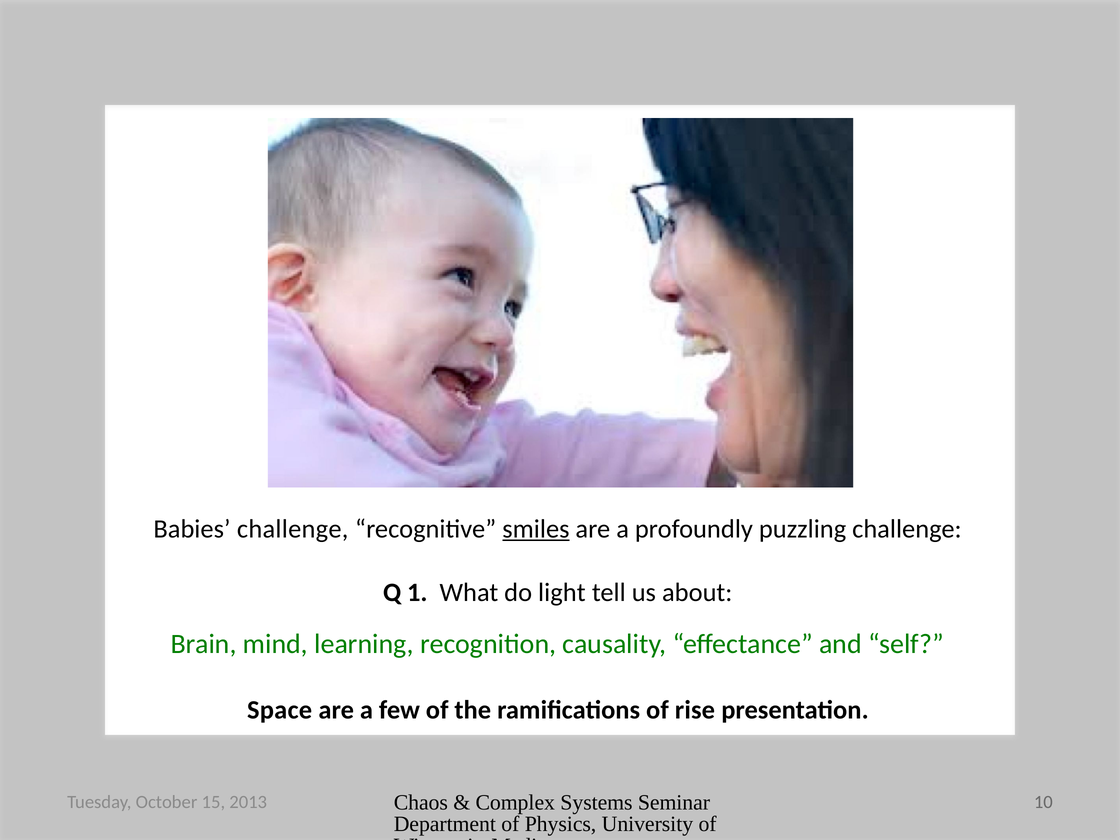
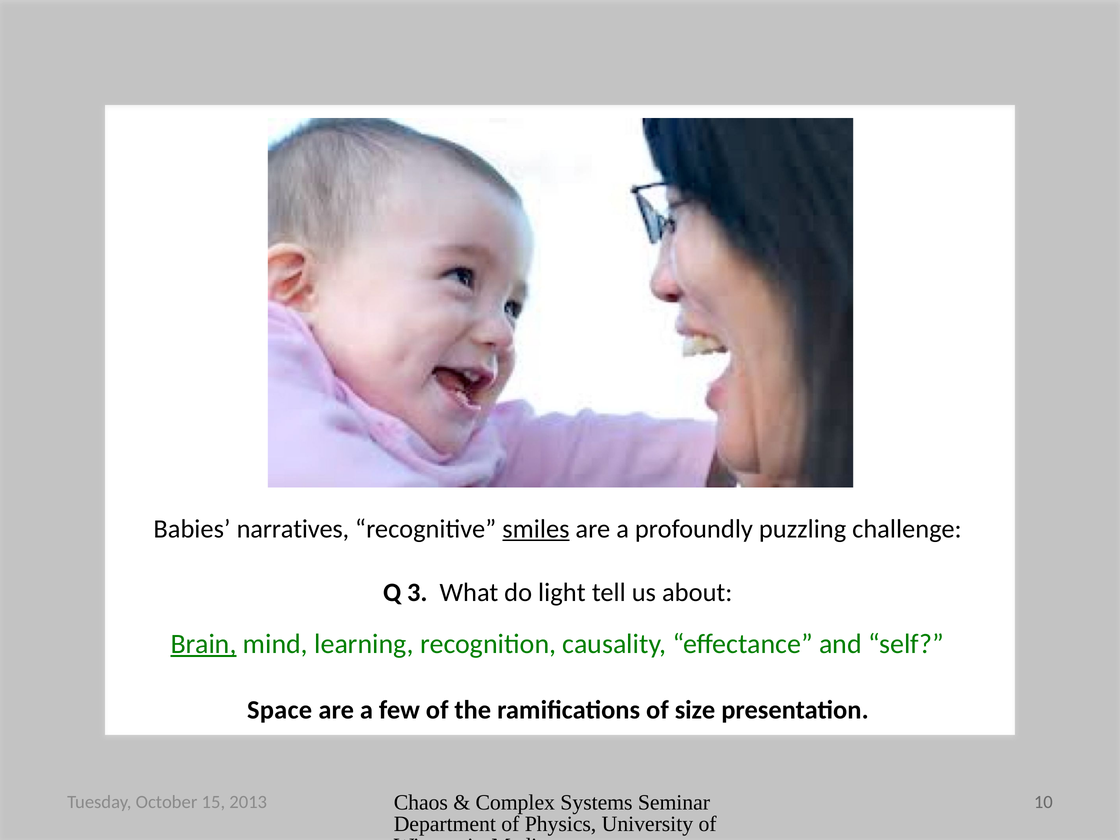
Babies challenge: challenge -> narratives (293, 529)
1: 1 -> 3 (417, 592)
Brain underline: none -> present (204, 644)
rise: rise -> size (695, 710)
